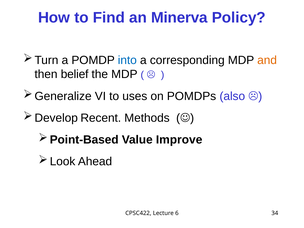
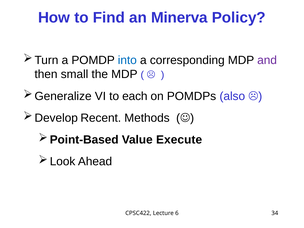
and colour: orange -> purple (267, 60)
belief: belief -> small (75, 74)
uses: uses -> each (135, 96)
Improve: Improve -> Execute (179, 140)
